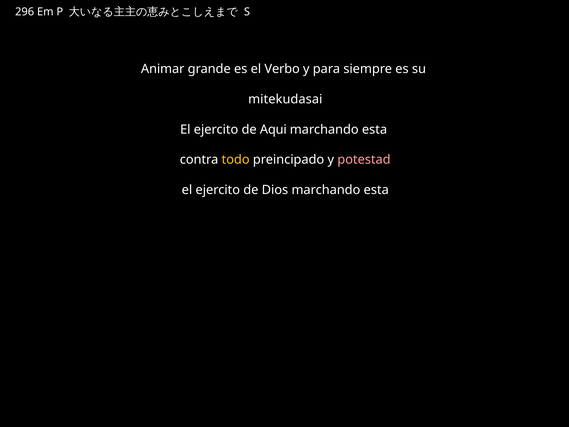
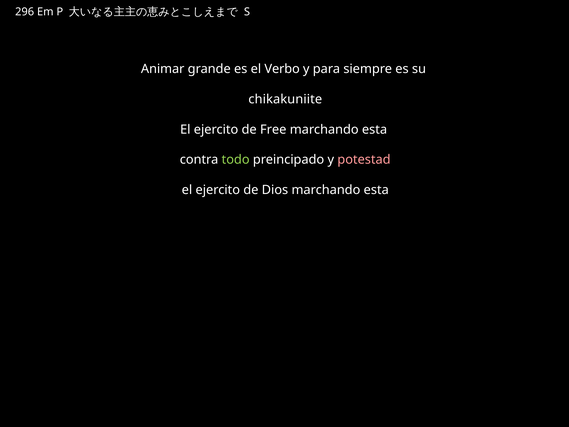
mitekudasai: mitekudasai -> chikakuniite (285, 99)
Aqui: Aqui -> Free (273, 129)
todo colour: yellow -> light green (236, 160)
